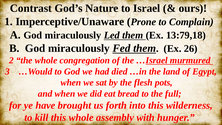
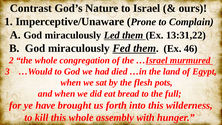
13:79,18: 13:79,18 -> 13:31,22 (186, 35)
26: 26 -> 46 (191, 49)
